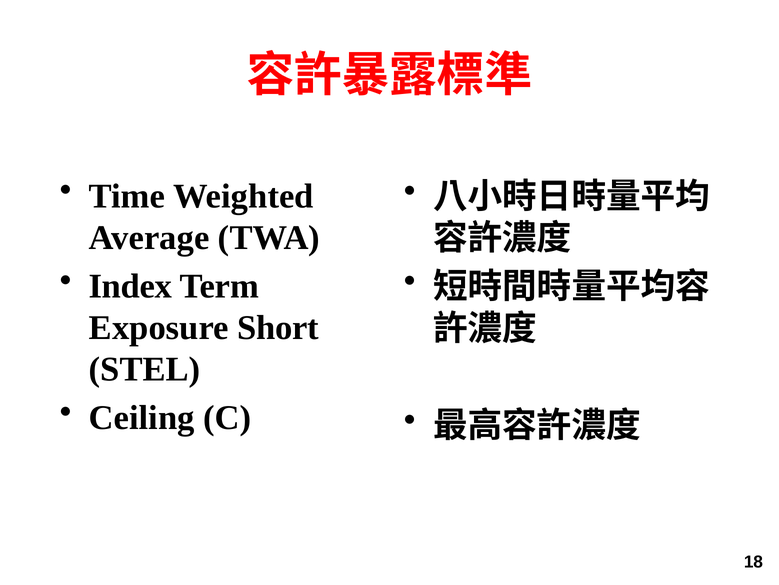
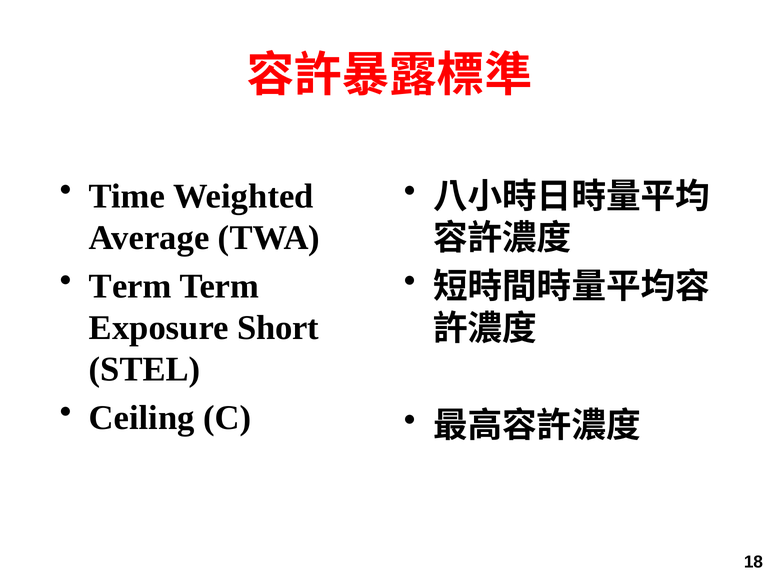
Index: Index -> Term (130, 286)
